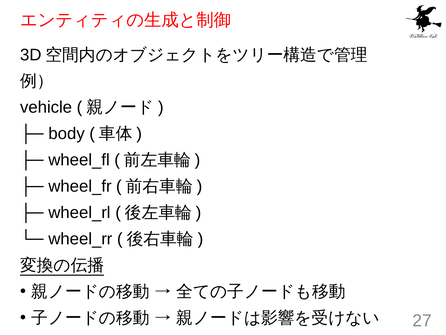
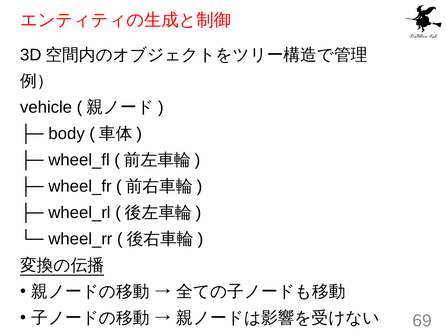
27: 27 -> 69 (422, 320)
